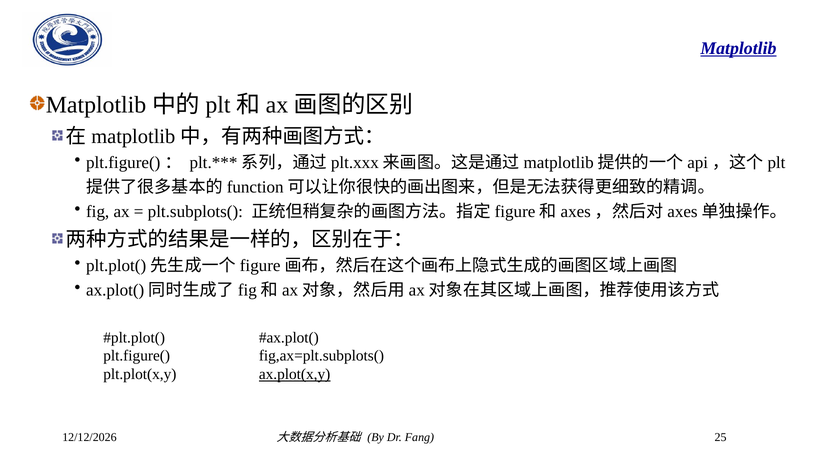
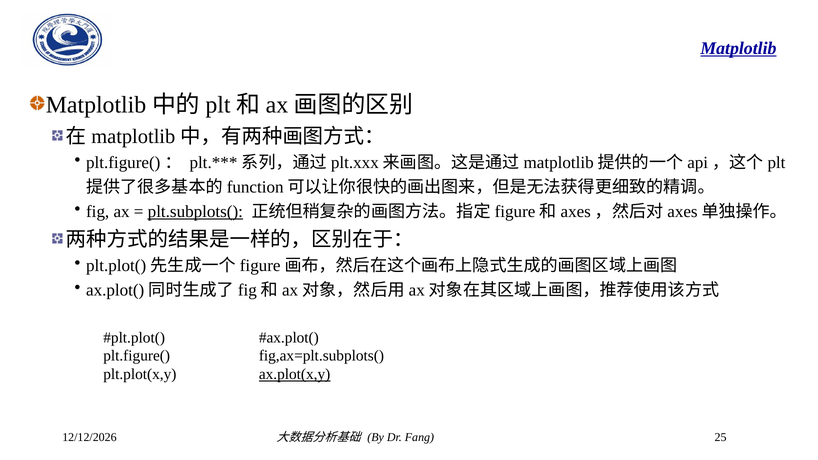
plt.subplots( underline: none -> present (195, 212)
